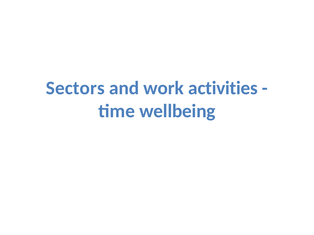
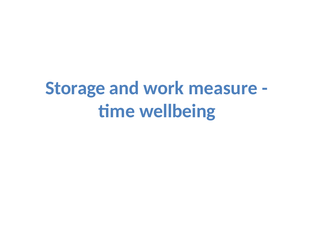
Sectors: Sectors -> Storage (75, 88)
activities: activities -> measure (223, 88)
